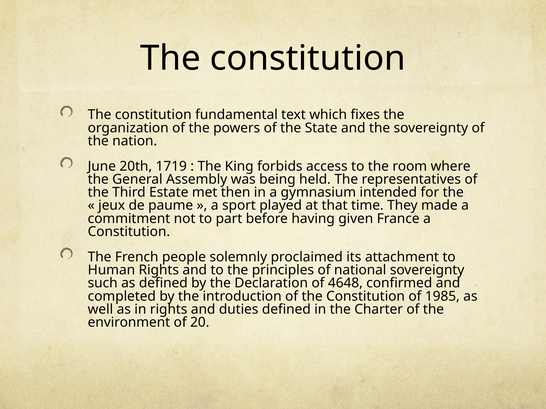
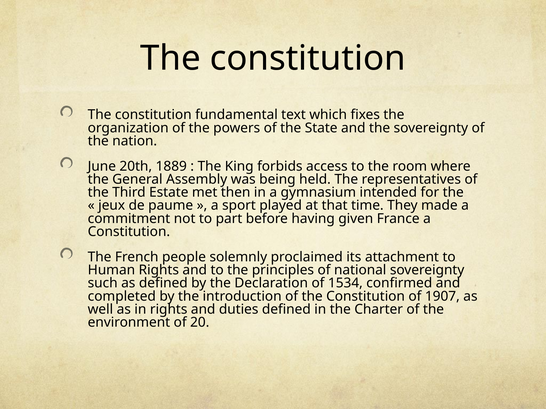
1719: 1719 -> 1889 (171, 166)
4648: 4648 -> 1534 (345, 283)
1985: 1985 -> 1907 (442, 297)
